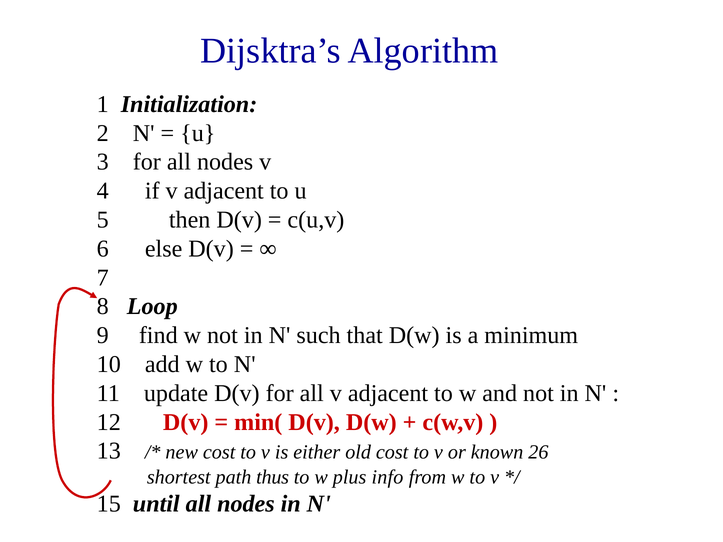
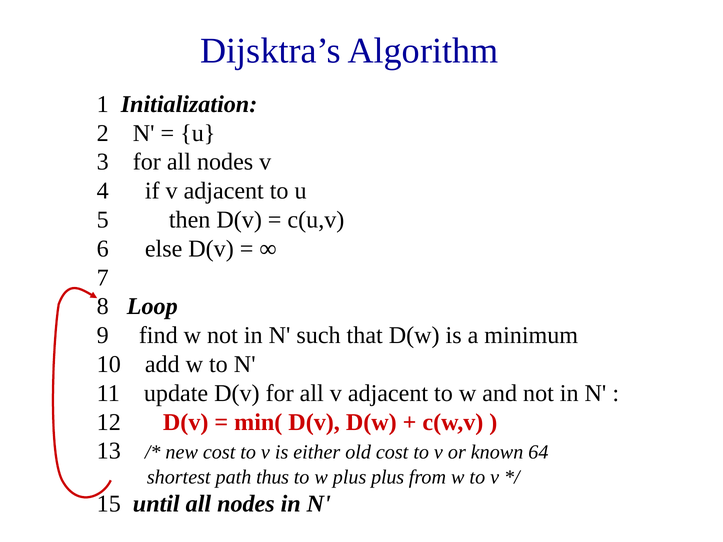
26: 26 -> 64 (538, 453)
plus info: info -> plus (388, 477)
